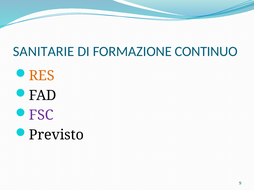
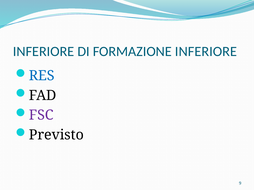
SANITARIE: SANITARIE -> INFERIORE (44, 52)
FORMAZIONE CONTINUO: CONTINUO -> INFERIORE (206, 52)
RES colour: orange -> blue (42, 76)
